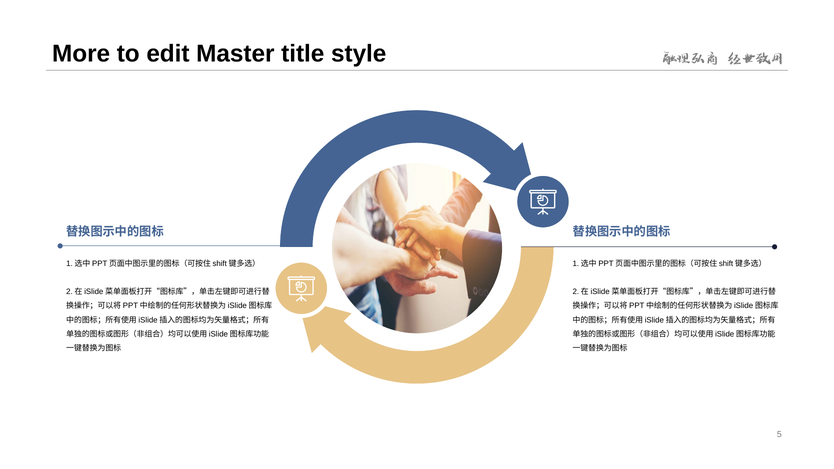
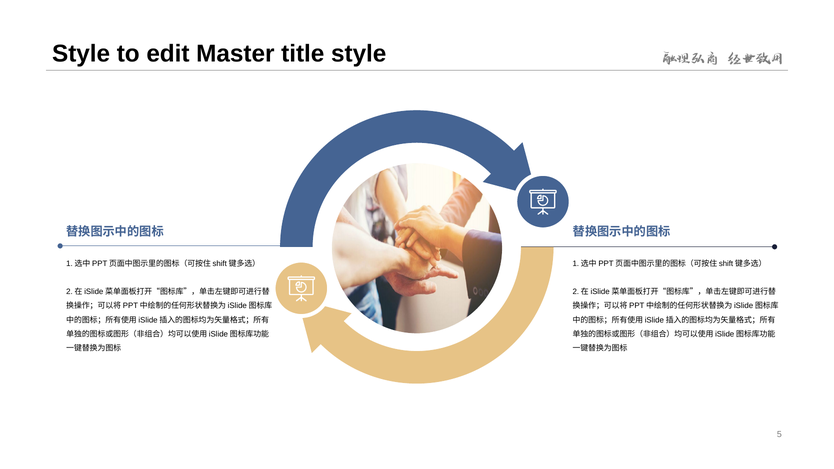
More: More -> Style (81, 54)
